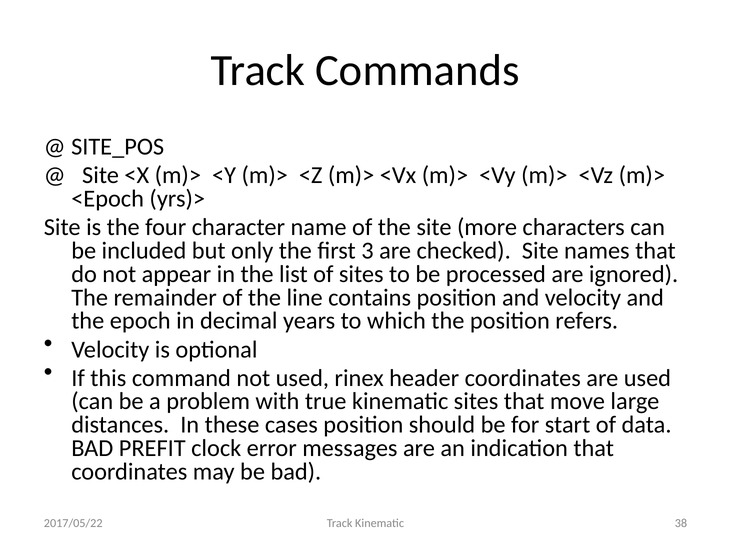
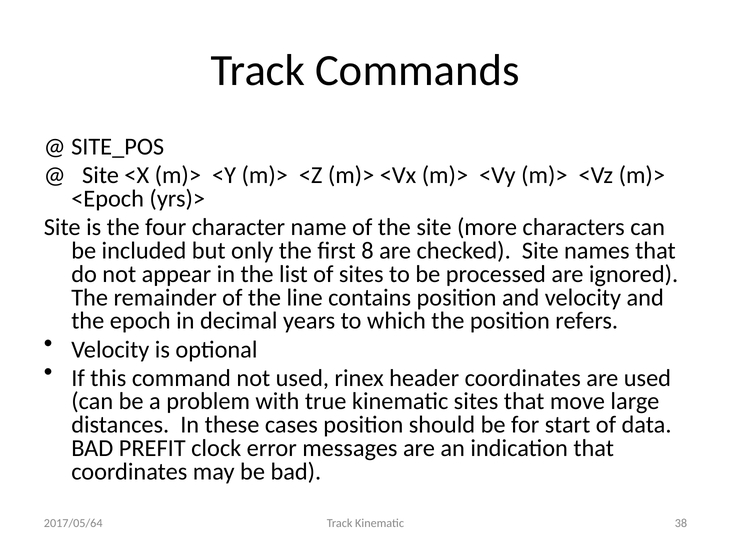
3: 3 -> 8 (367, 251)
2017/05/22: 2017/05/22 -> 2017/05/64 (73, 524)
